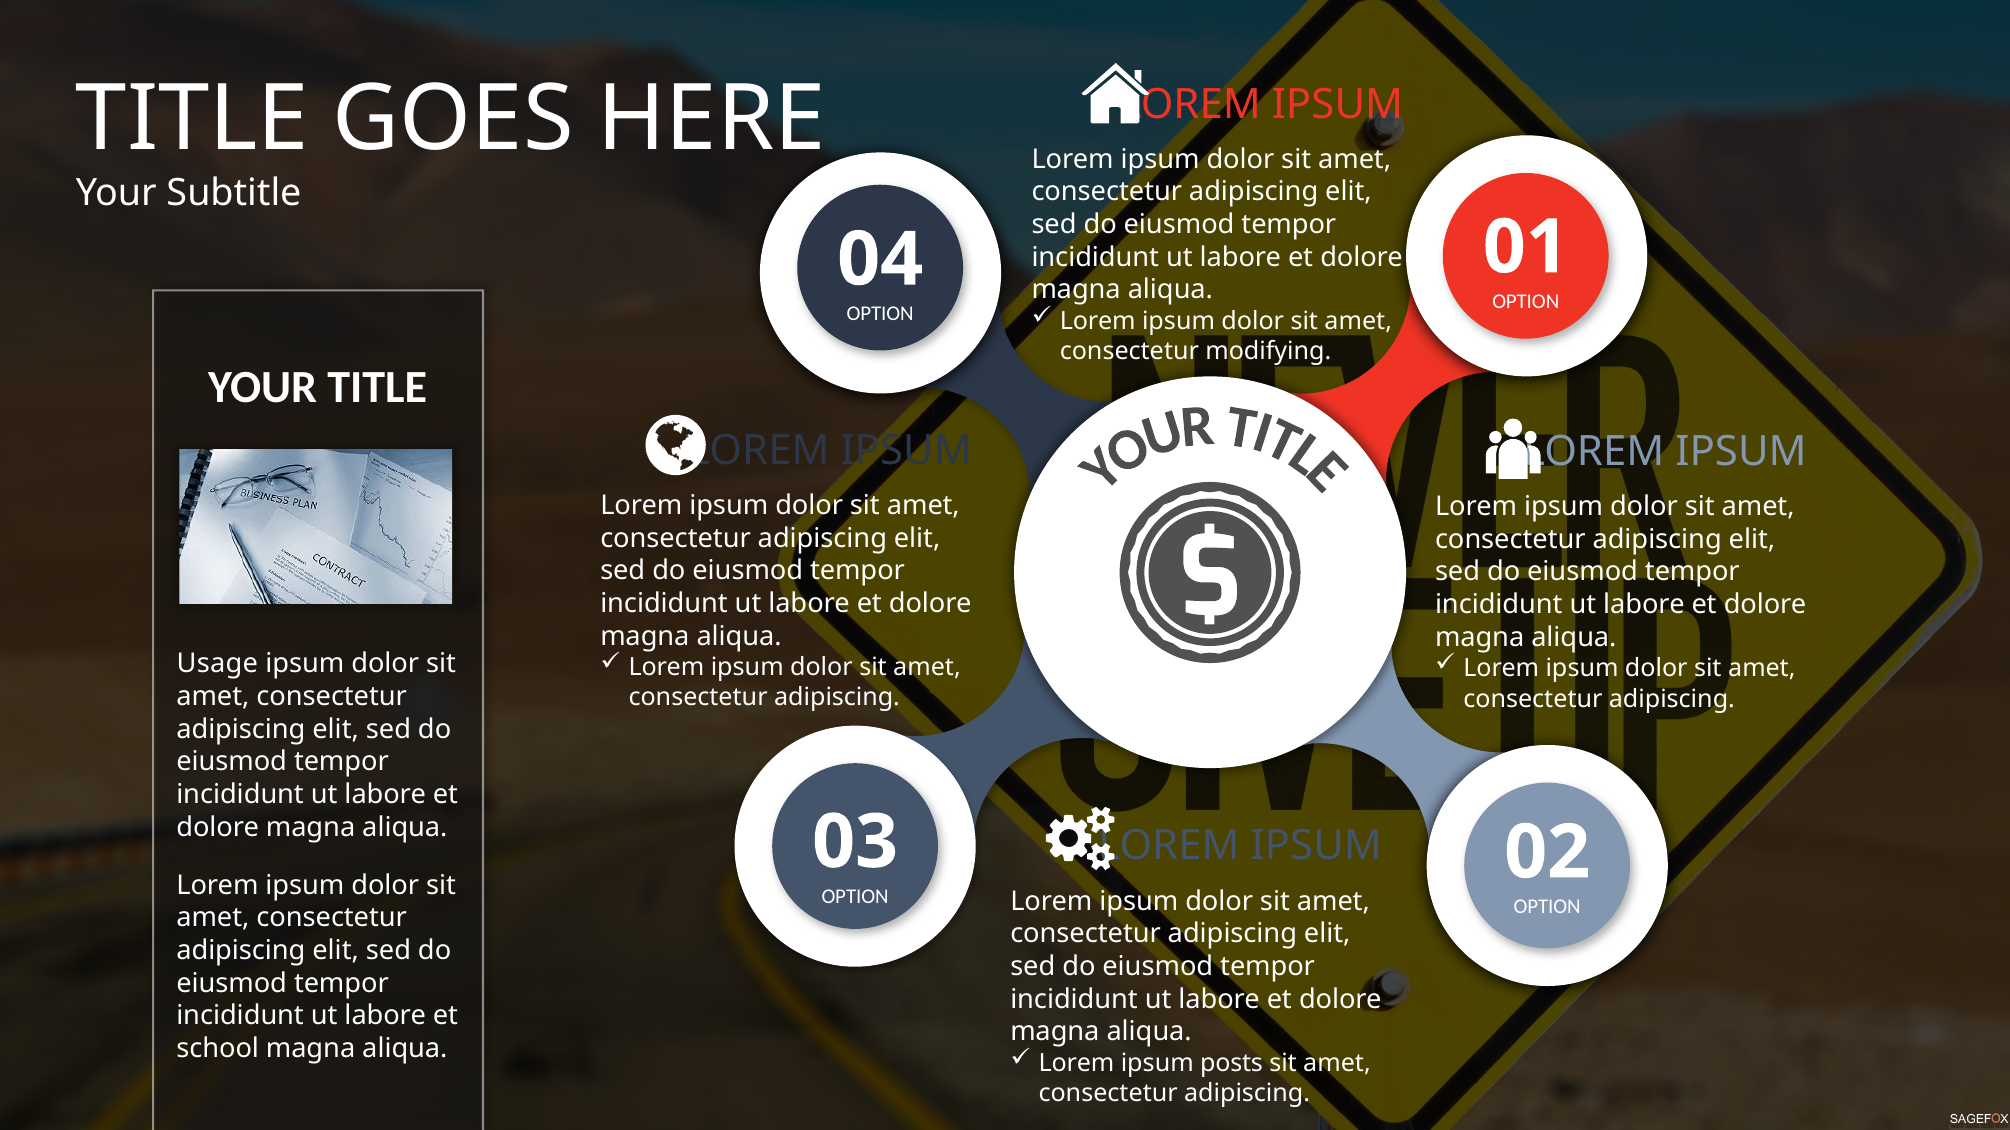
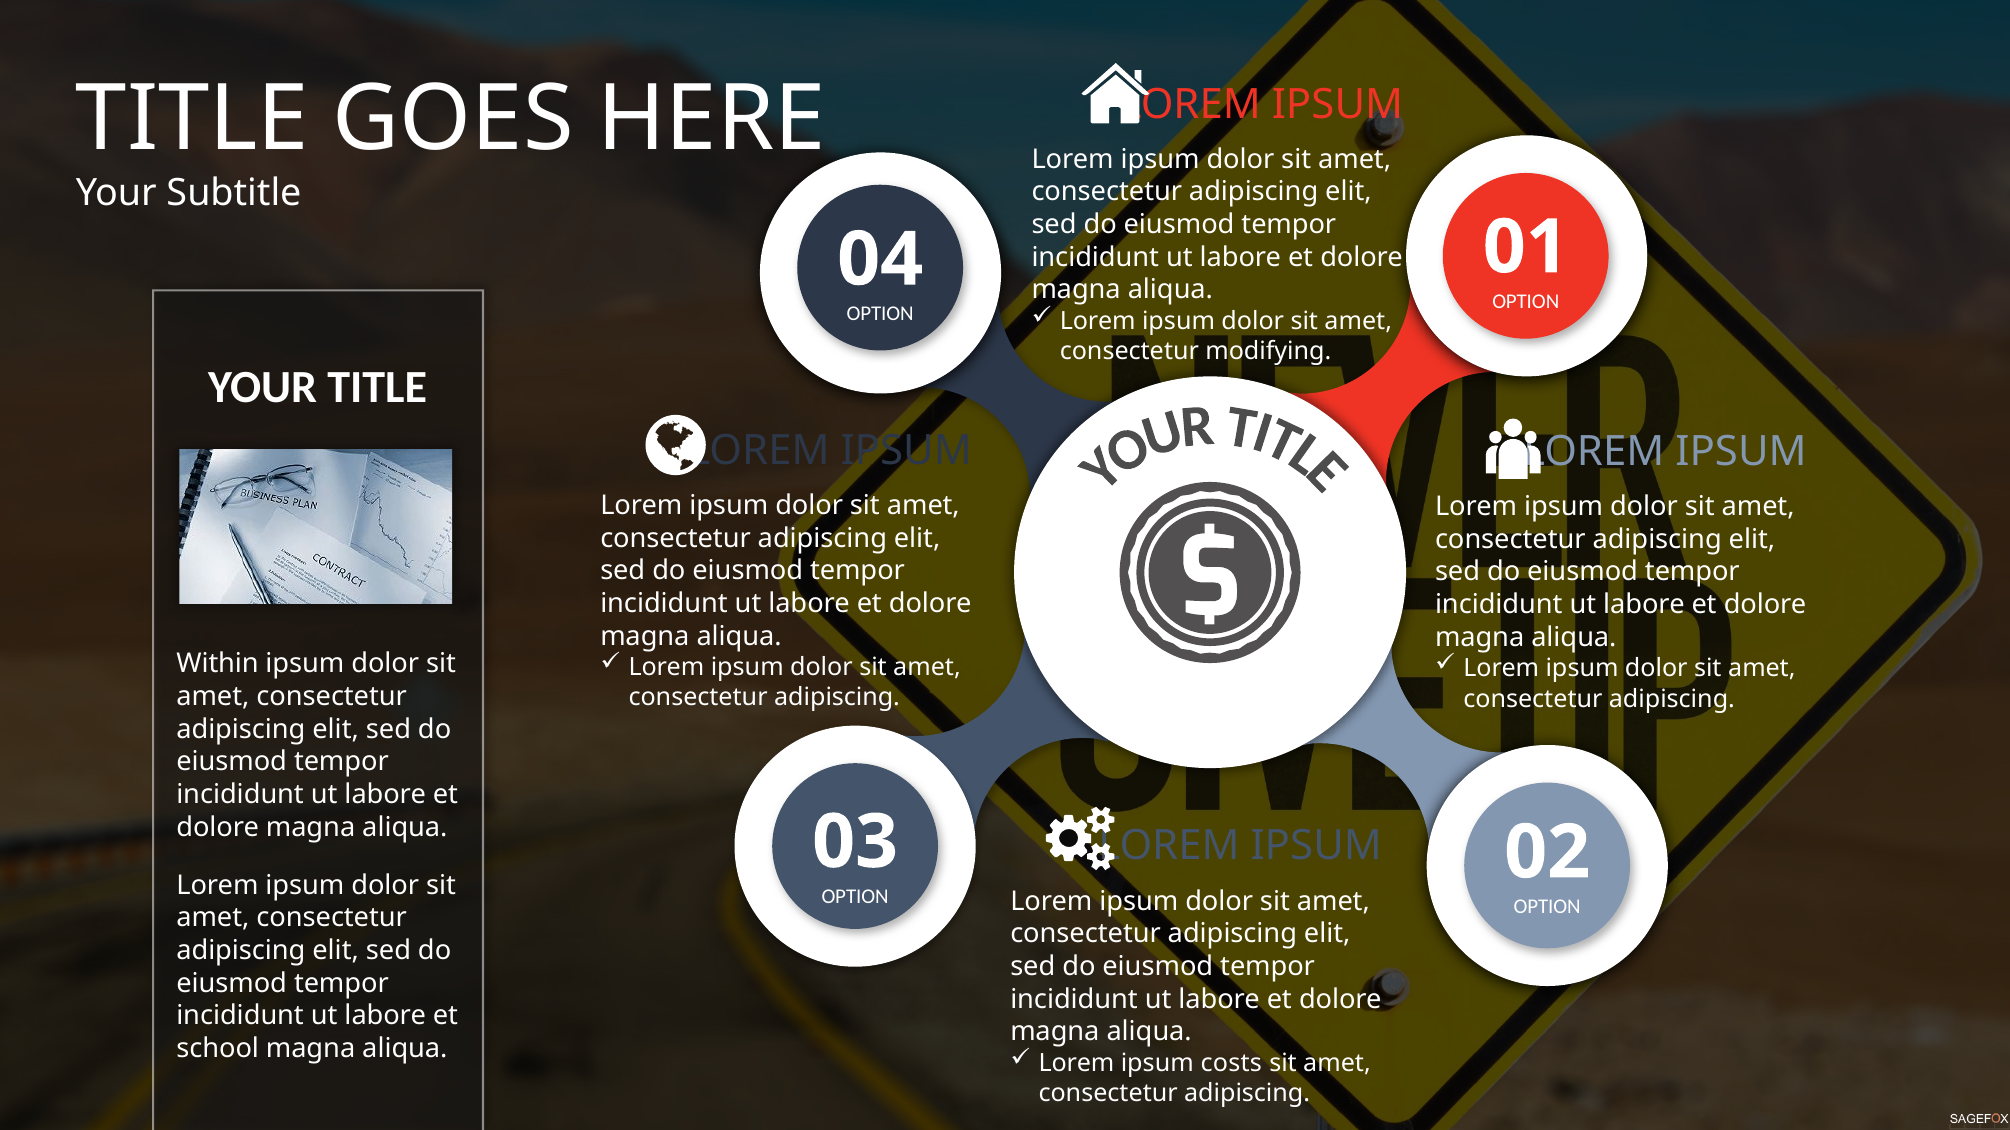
Usage: Usage -> Within (218, 664)
posts: posts -> costs (1231, 1064)
